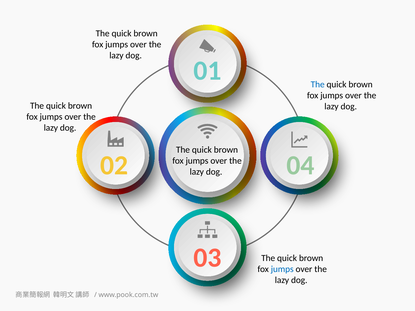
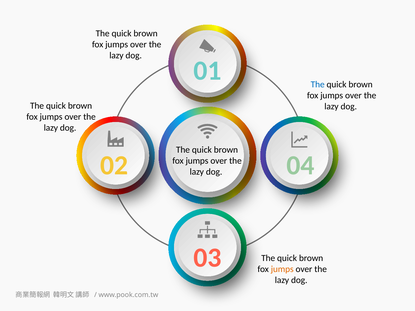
jumps colour: blue -> orange (282, 269)
